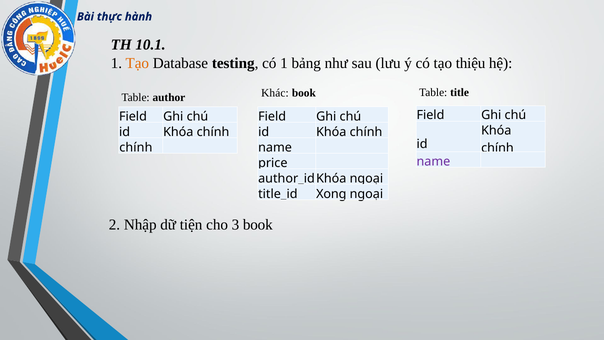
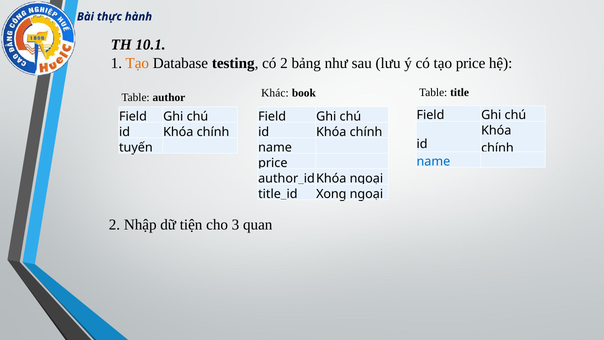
có 1: 1 -> 2 (284, 63)
thiệu: thiệu -> price (471, 63)
chính: chính -> tuyến (136, 148)
name colour: purple -> blue (433, 161)
3 book: book -> quan (258, 225)
